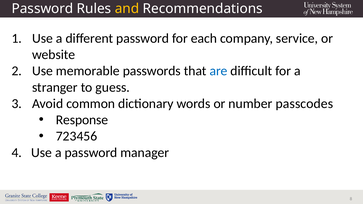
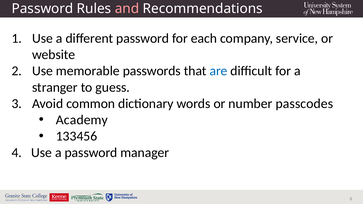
and colour: yellow -> pink (127, 9)
Response: Response -> Academy (82, 120)
723456: 723456 -> 133456 (77, 136)
